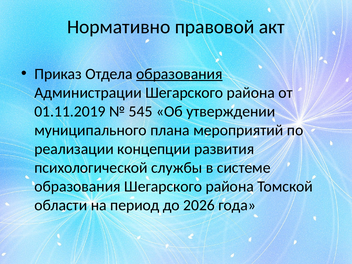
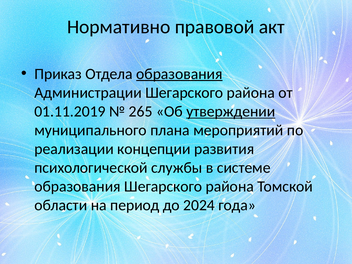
545: 545 -> 265 (141, 111)
утверждении underline: none -> present (231, 111)
2026: 2026 -> 2024 (199, 205)
